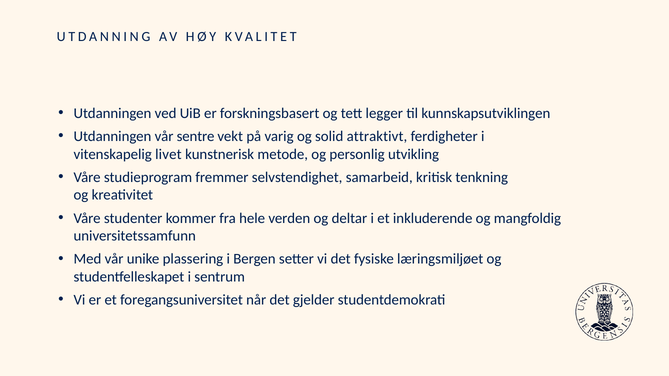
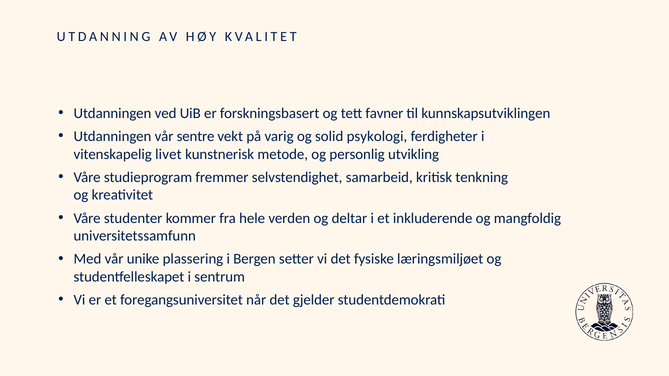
legger: legger -> favner (384, 113)
attraktivt: attraktivt -> psykologi (377, 137)
